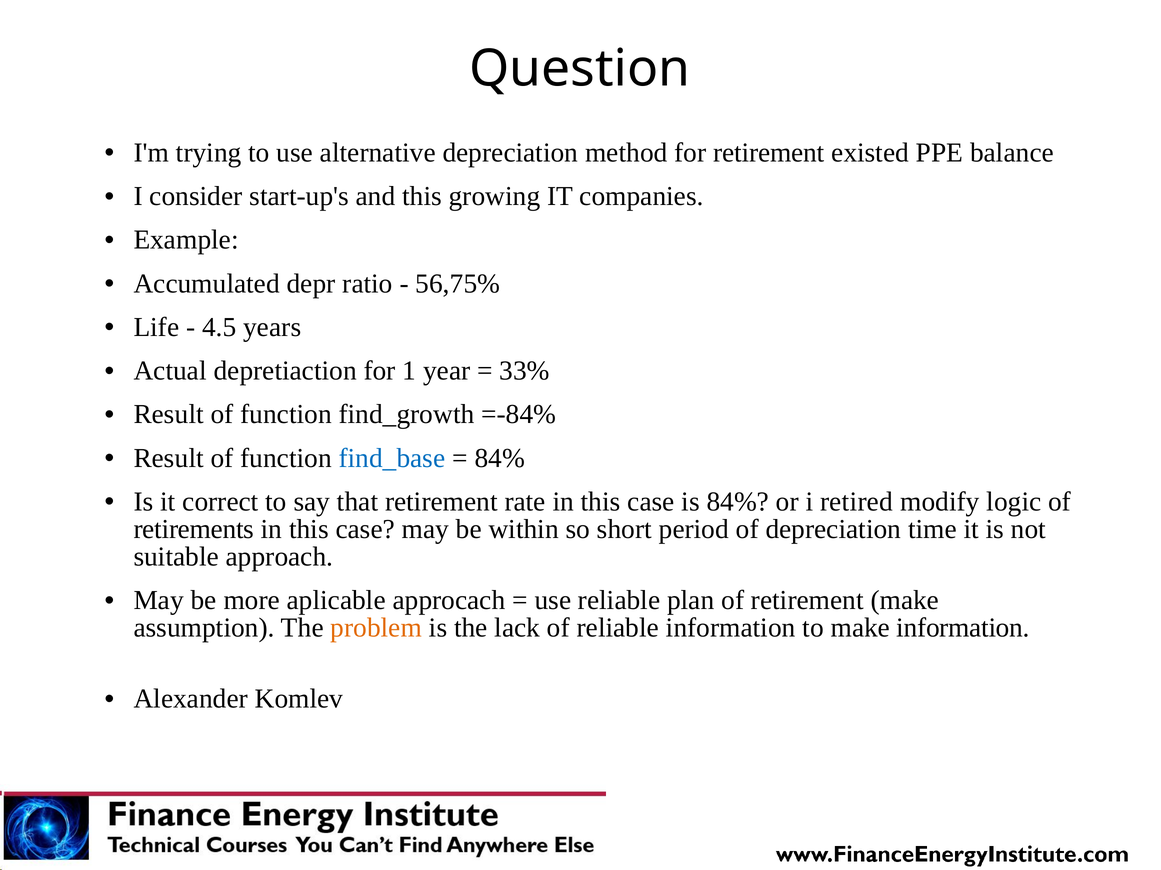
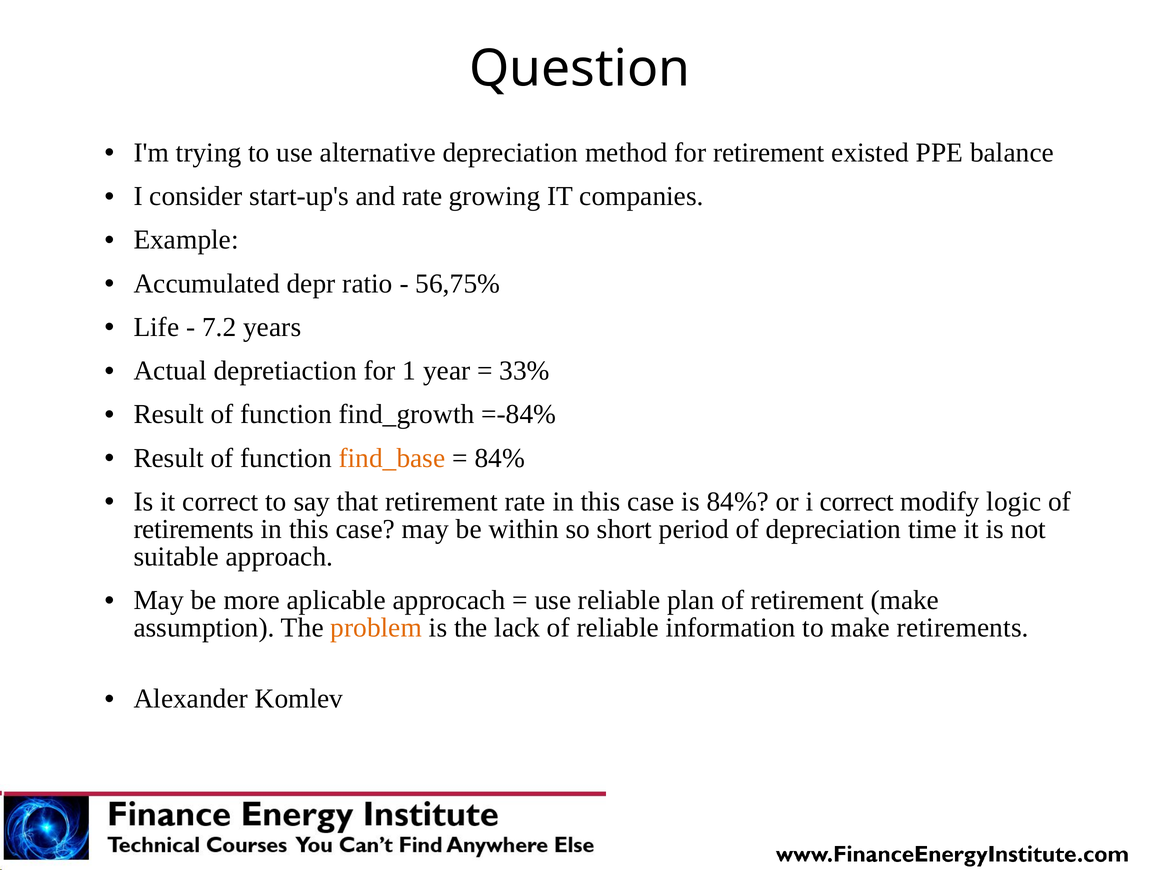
and this: this -> rate (422, 197)
4.5: 4.5 -> 7.2 (219, 327)
find_base colour: blue -> orange (392, 458)
i retired: retired -> correct (857, 502)
make information: information -> retirements (963, 628)
